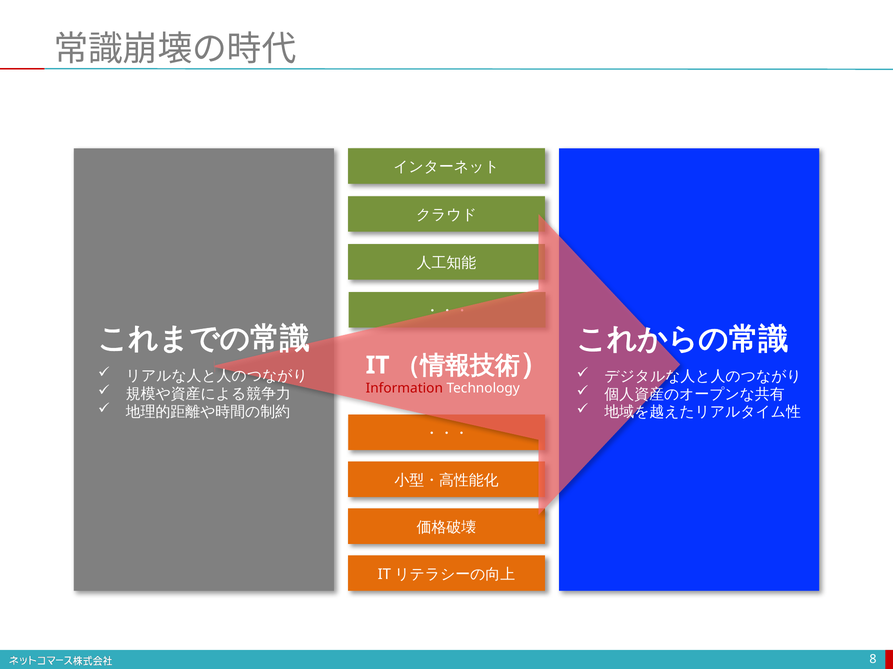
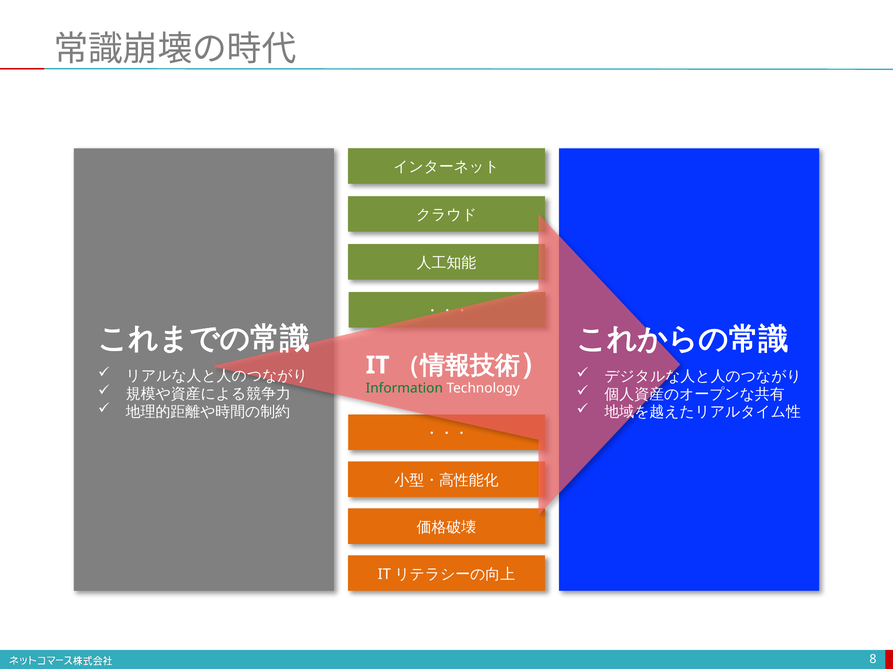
Information colour: red -> green (404, 389)
